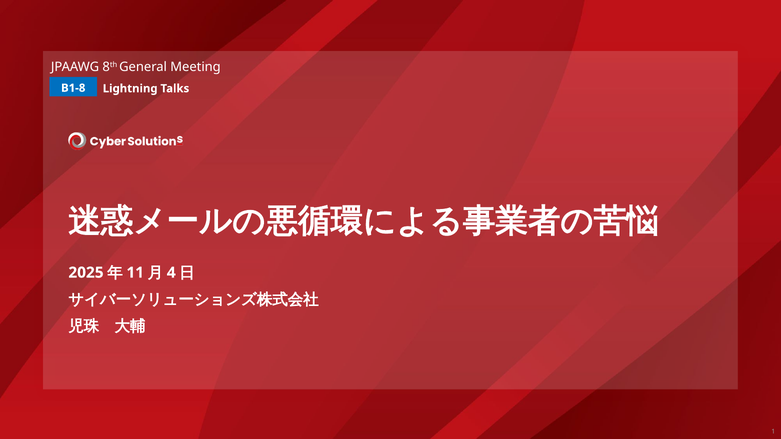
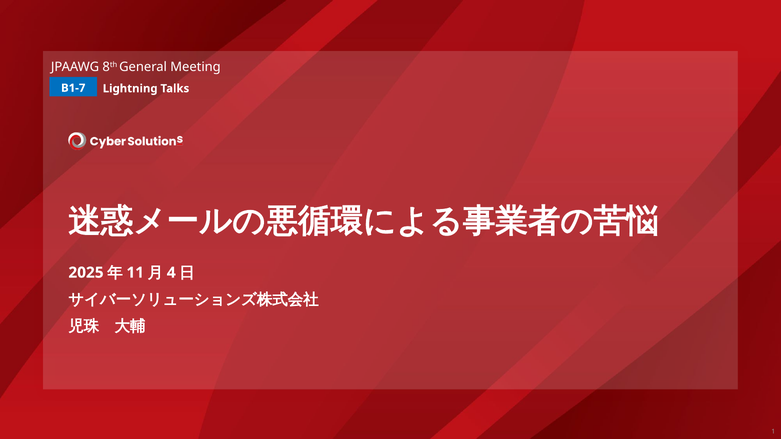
B1-8: B1-8 -> B1-7 (73, 88)
